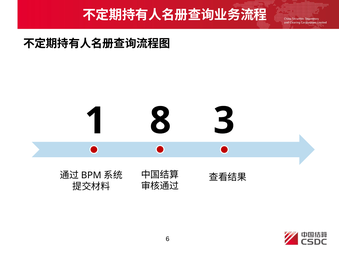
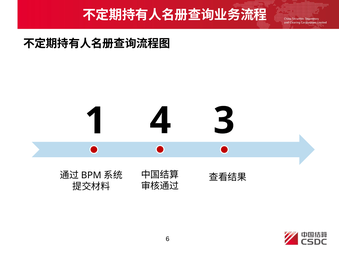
8: 8 -> 4 (160, 121)
